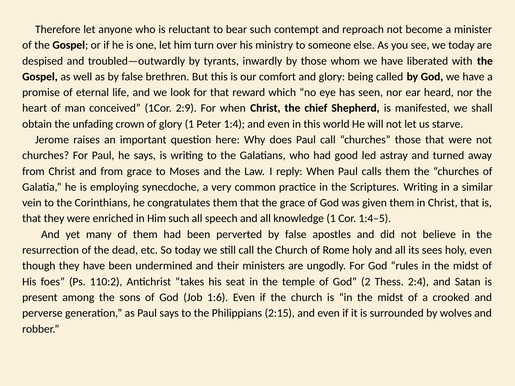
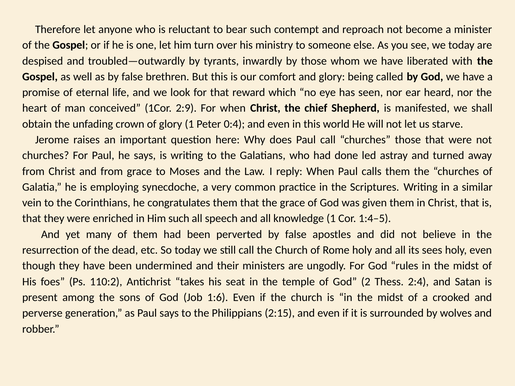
1:4: 1:4 -> 0:4 (234, 124)
good: good -> done (346, 156)
